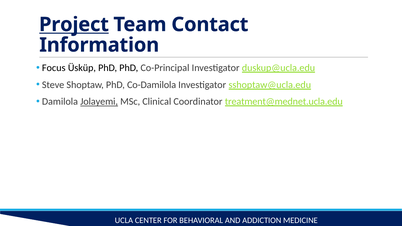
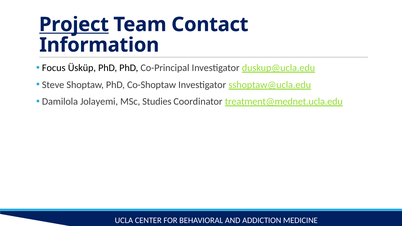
Co-Damilola: Co-Damilola -> Co-Shoptaw (152, 85)
Jolayemi underline: present -> none (99, 102)
Clinical: Clinical -> Studies (157, 102)
